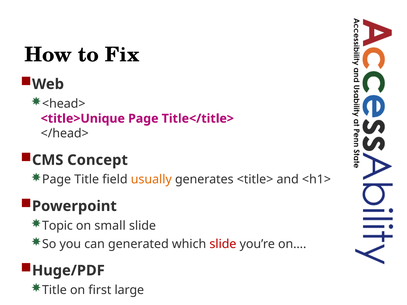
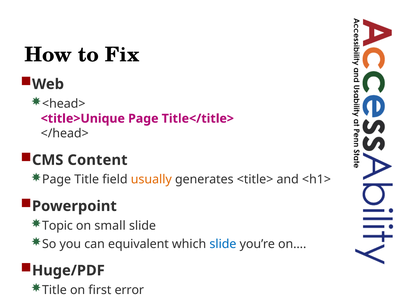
Concept: Concept -> Content (97, 160)
generated: generated -> equivalent (138, 244)
slide colour: red -> blue (223, 244)
large: large -> error (129, 290)
